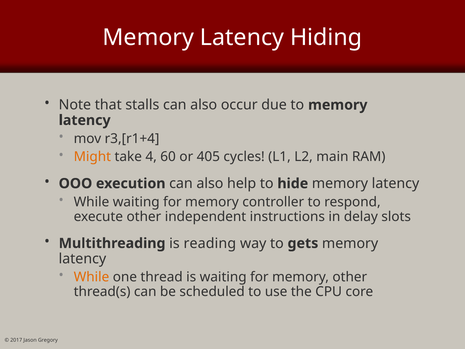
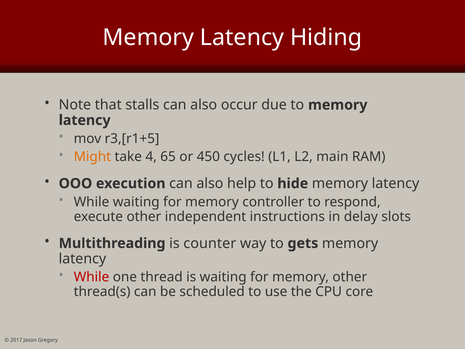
r3,[r1+4: r3,[r1+4 -> r3,[r1+5 (132, 139)
60: 60 -> 65 (168, 157)
405: 405 -> 450 (208, 157)
reading: reading -> counter (210, 243)
While colour: orange -> red (91, 277)
